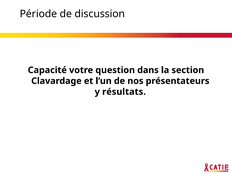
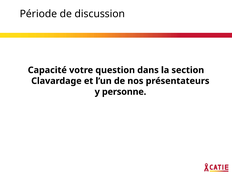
résultats: résultats -> personne (124, 92)
